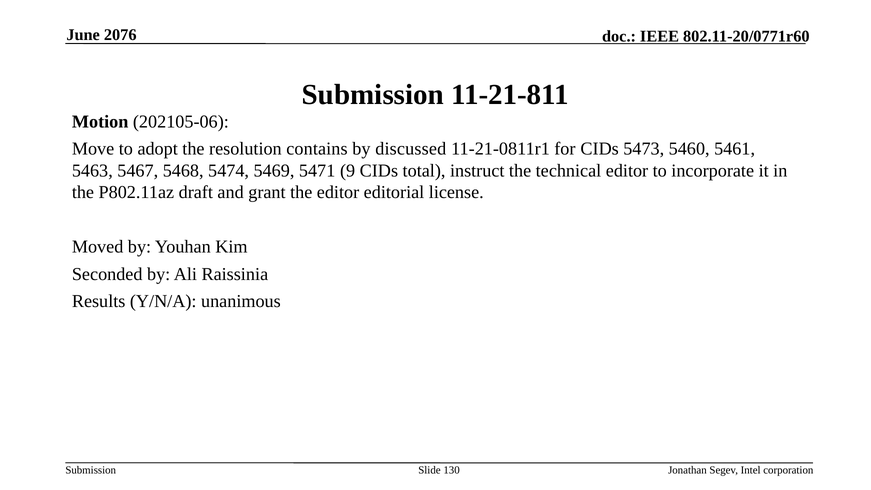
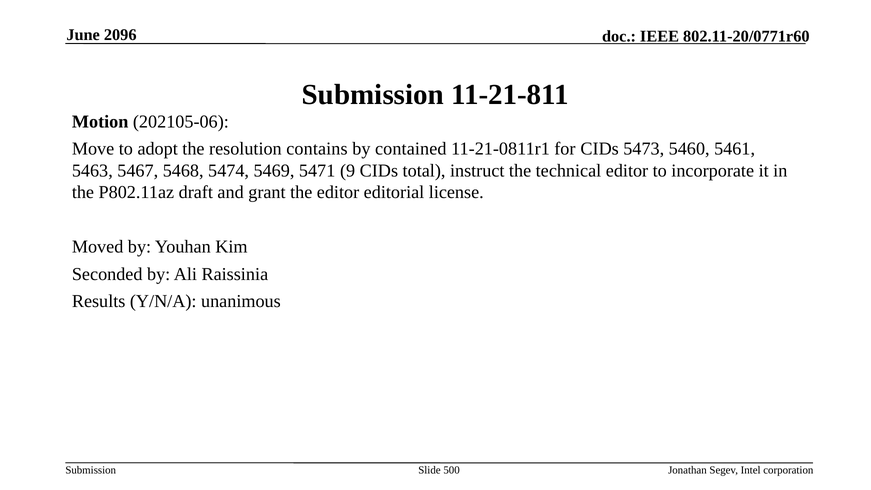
2076: 2076 -> 2096 (120, 35)
discussed: discussed -> contained (411, 149)
130: 130 -> 500 (452, 470)
